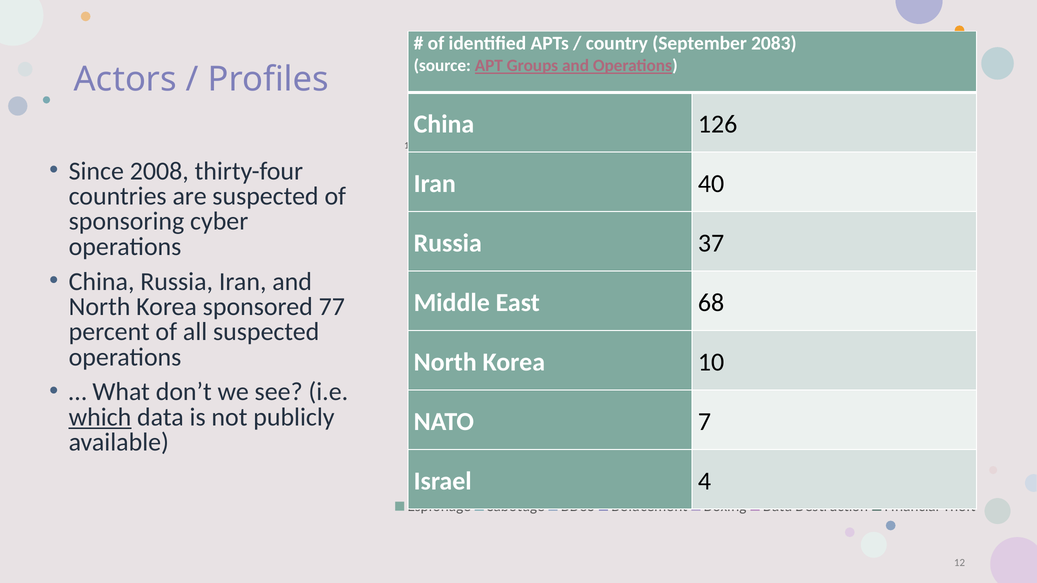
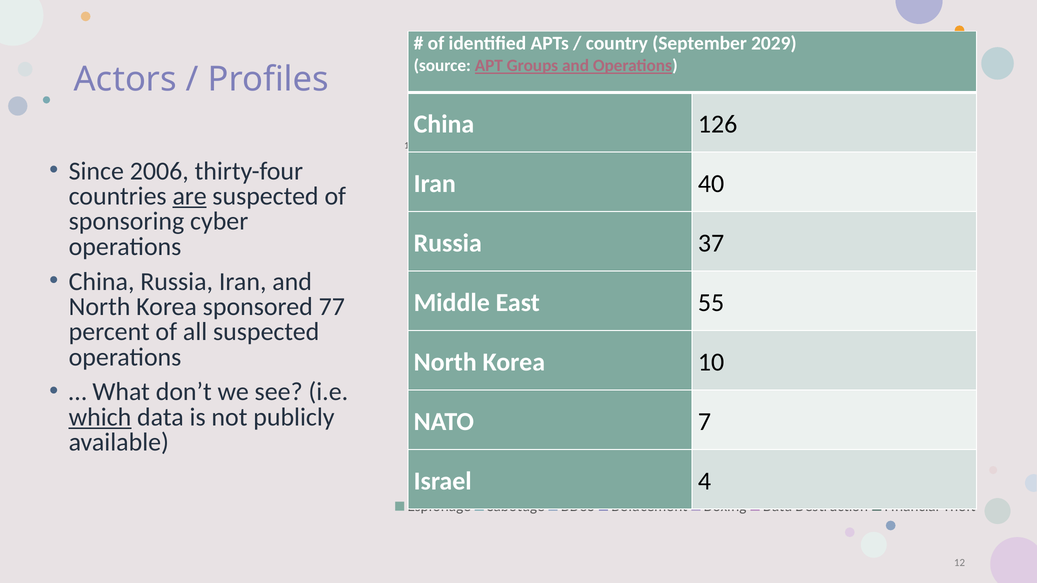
2083: 2083 -> 2029 (774, 43)
2008: 2008 -> 2006 (159, 171)
are underline: none -> present (190, 196)
68: 68 -> 55 (711, 303)
